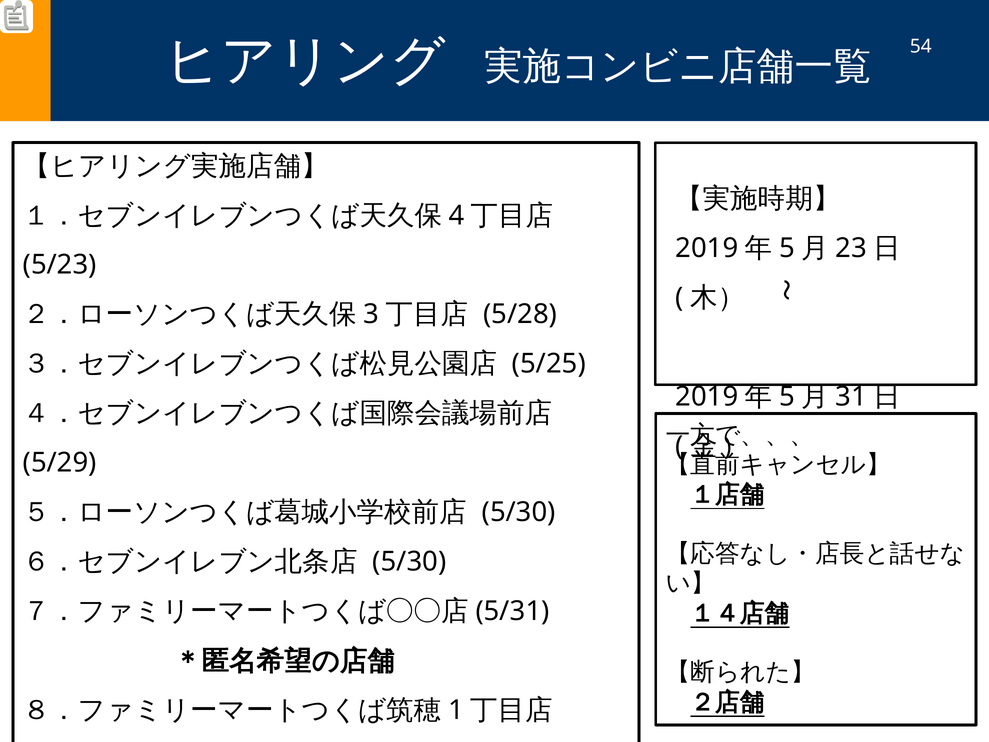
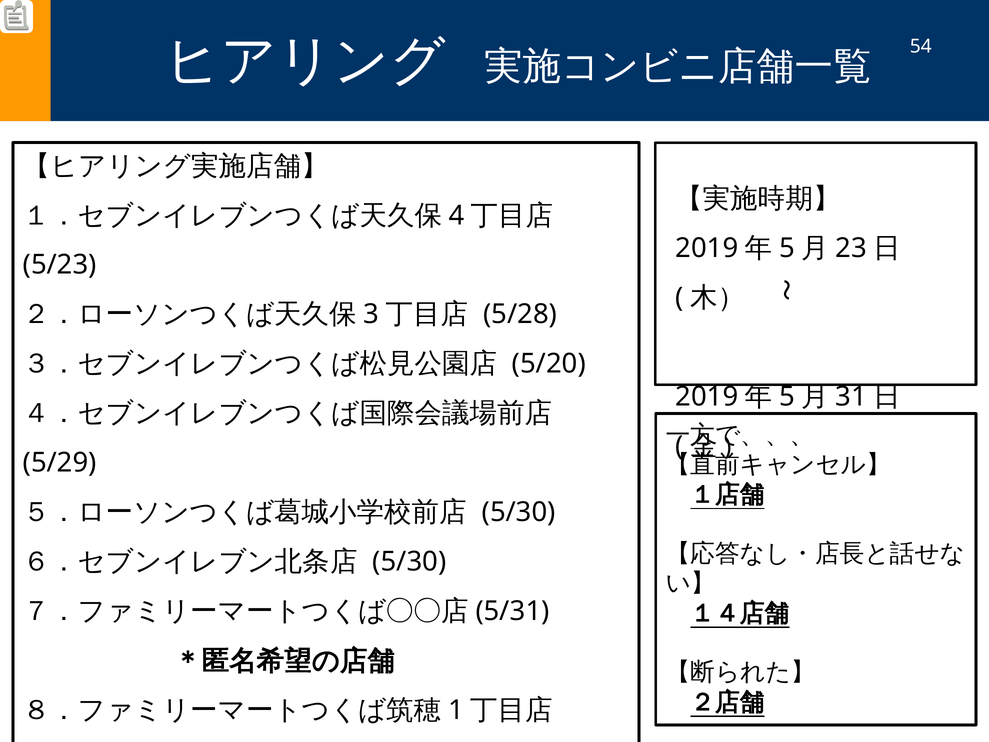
5/25: 5/25 -> 5/20 (549, 364)
